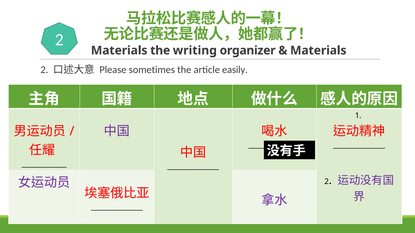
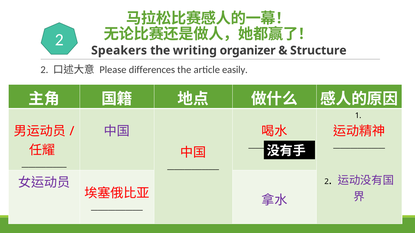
Materials: Materials -> Speakers (119, 51)
Materials: Materials -> Structure (318, 51)
sometimes: sometimes -> differences (152, 70)
